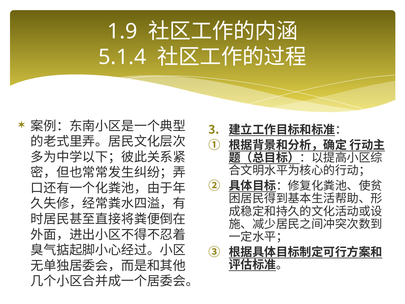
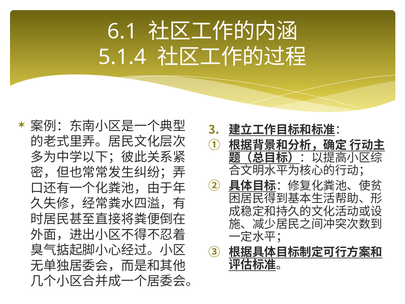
1.9: 1.9 -> 6.1 (122, 31)
